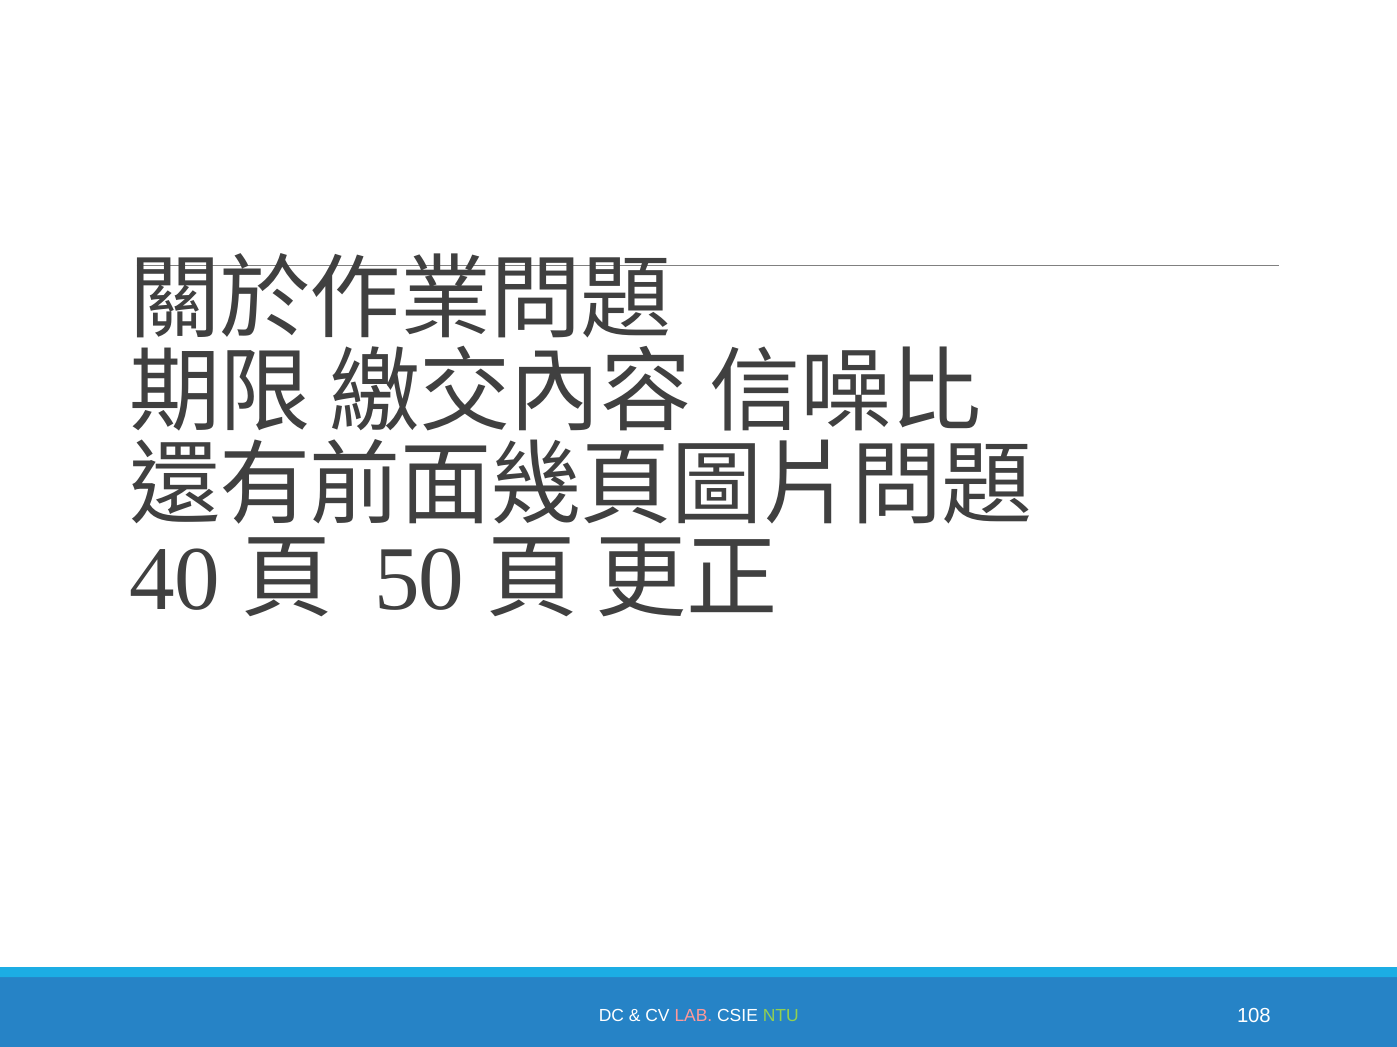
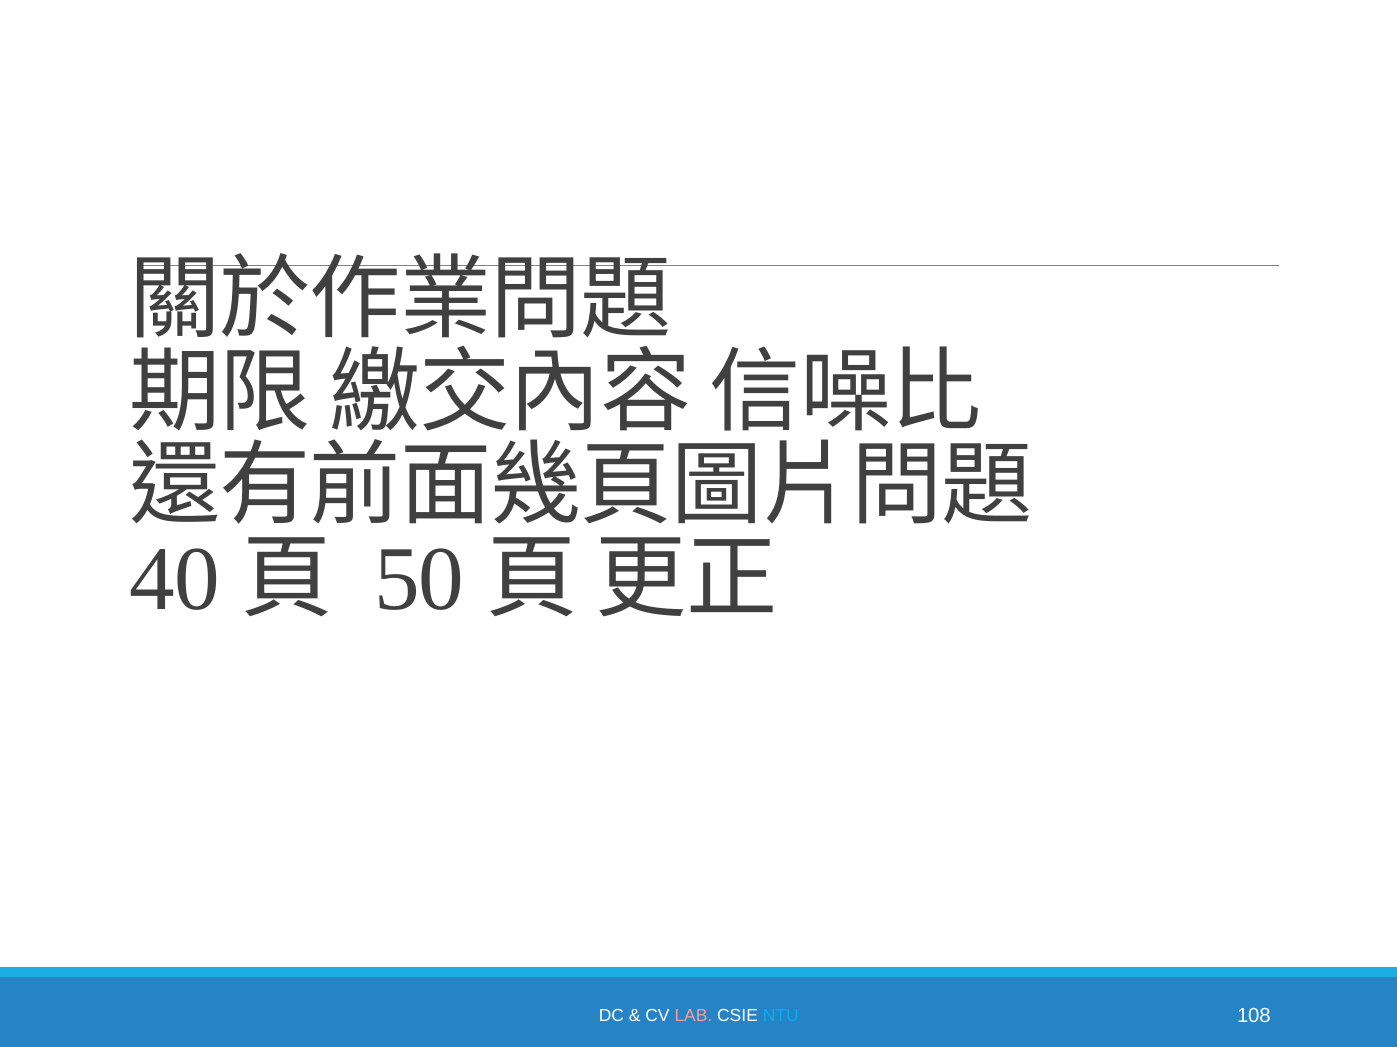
NTU colour: light green -> light blue (781, 1016)
